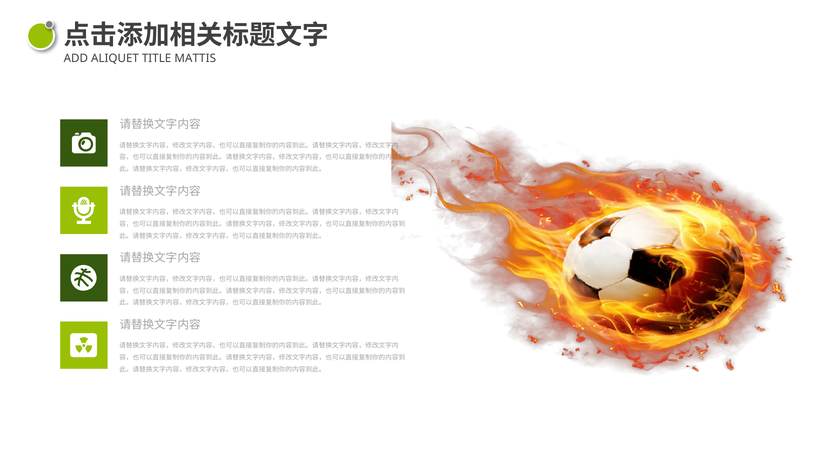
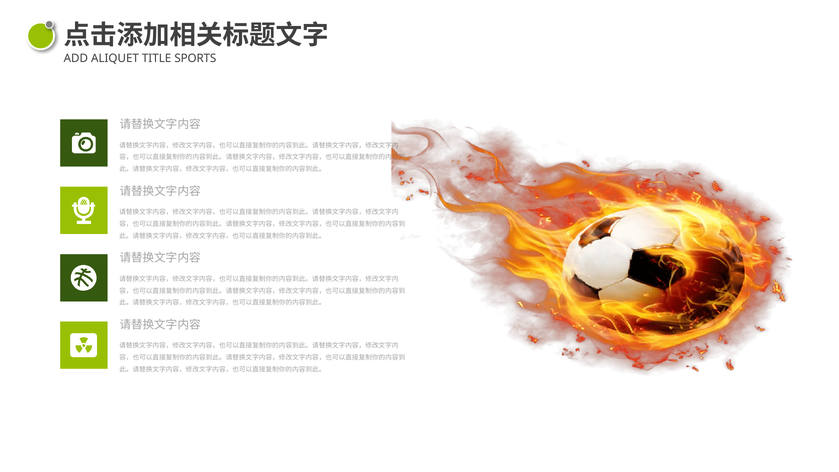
MATTIS: MATTIS -> SPORTS (195, 58)
